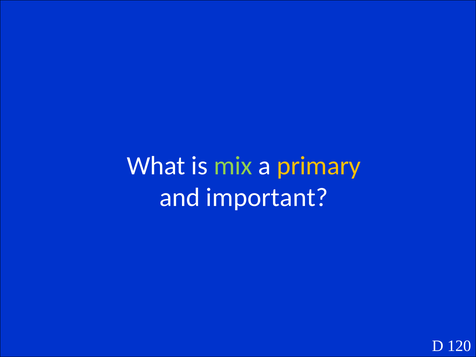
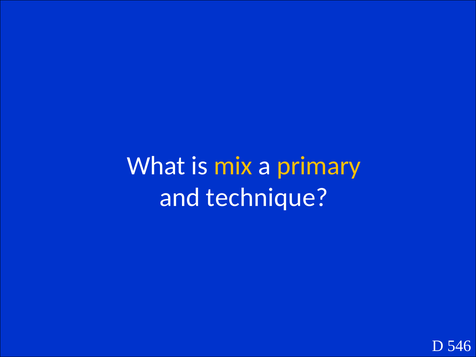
mix colour: light green -> yellow (233, 166)
important: important -> technique (267, 197)
120: 120 -> 546 (459, 346)
